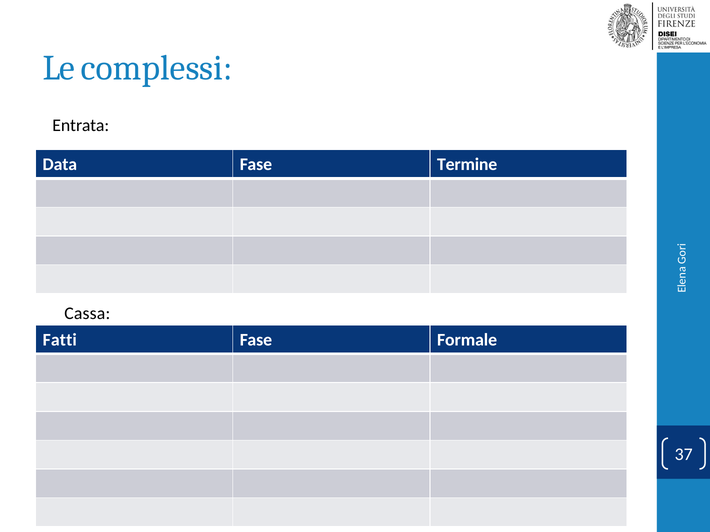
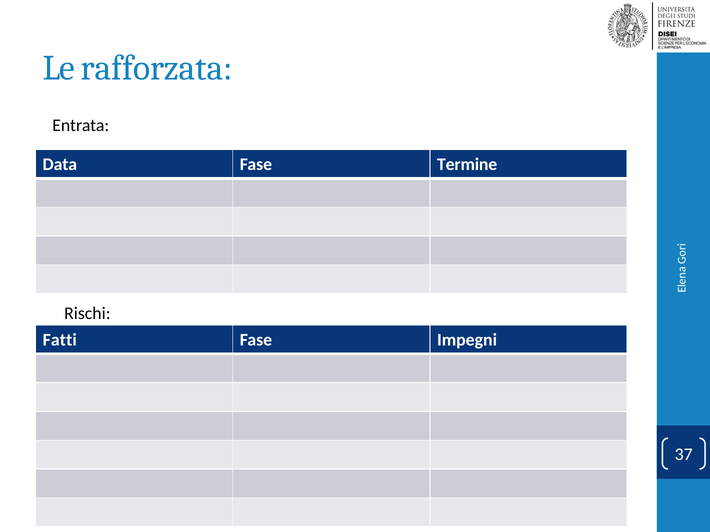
complessi: complessi -> rafforzata (157, 68)
Cassa: Cassa -> Rischi (87, 314)
Formale: Formale -> Impegni (467, 340)
